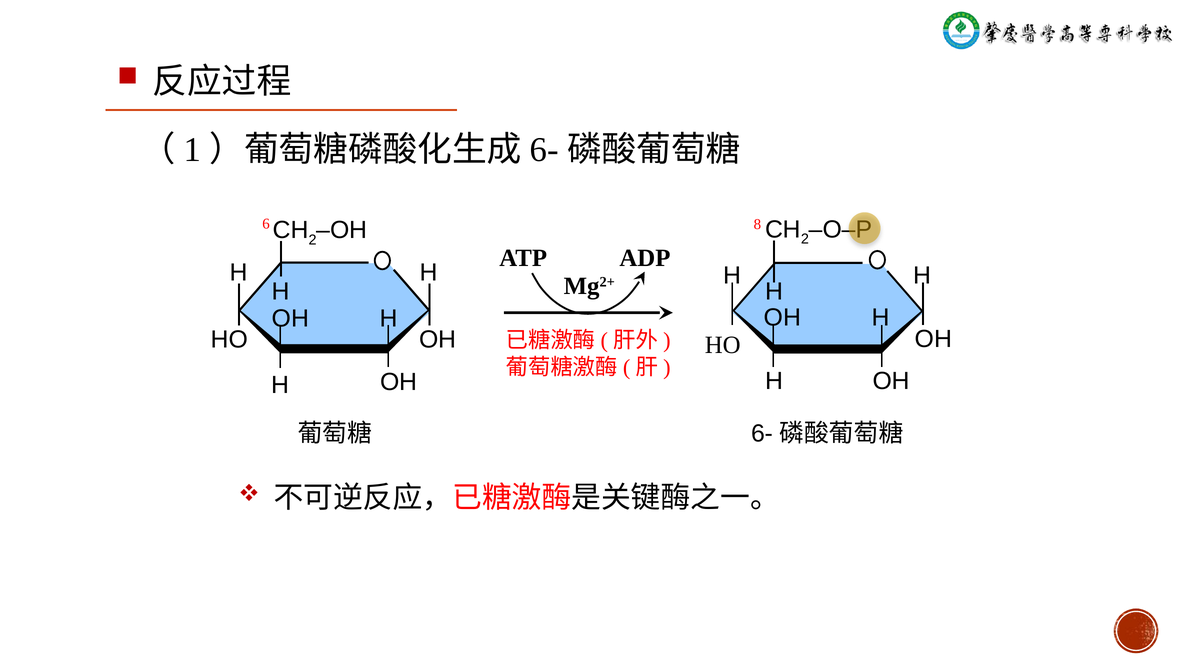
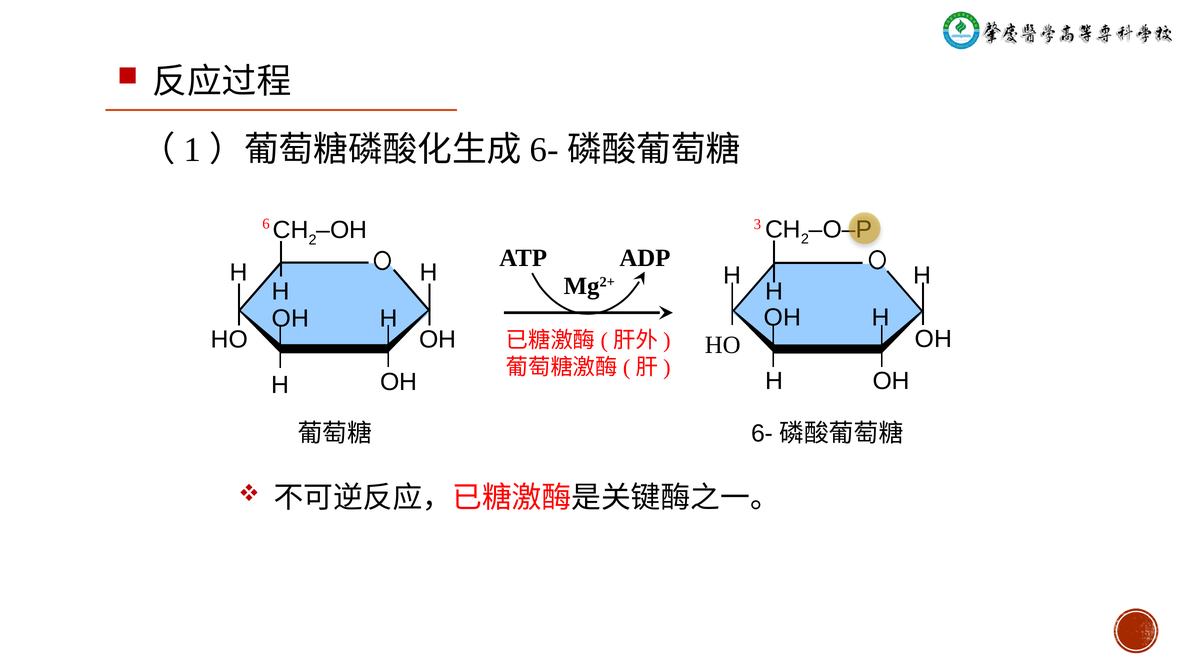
8: 8 -> 3 (757, 224)
